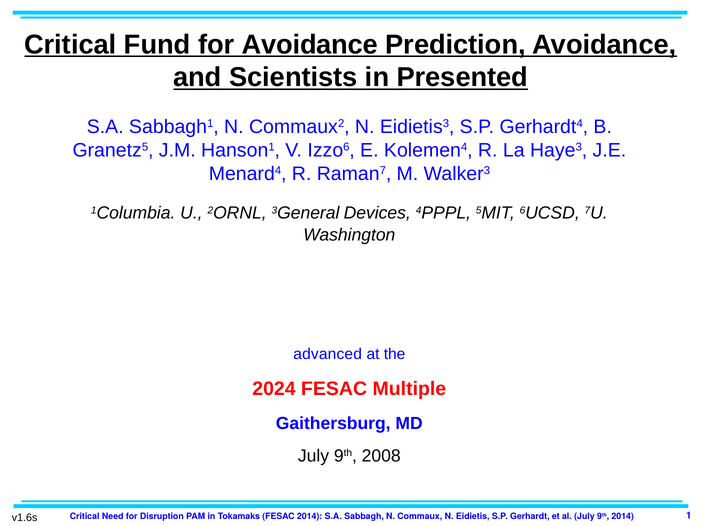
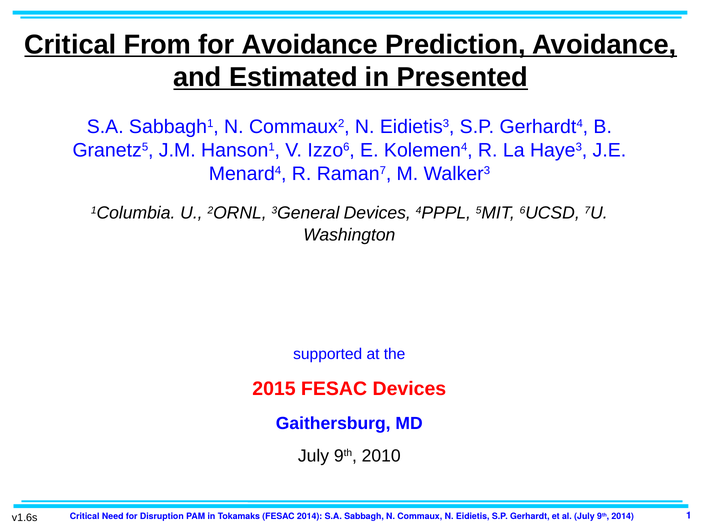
Fund: Fund -> From (157, 44)
Scientists: Scientists -> Estimated (293, 77)
advanced: advanced -> supported (328, 354)
2024: 2024 -> 2015 (274, 389)
FESAC Multiple: Multiple -> Devices (409, 389)
2008: 2008 -> 2010 (381, 456)
